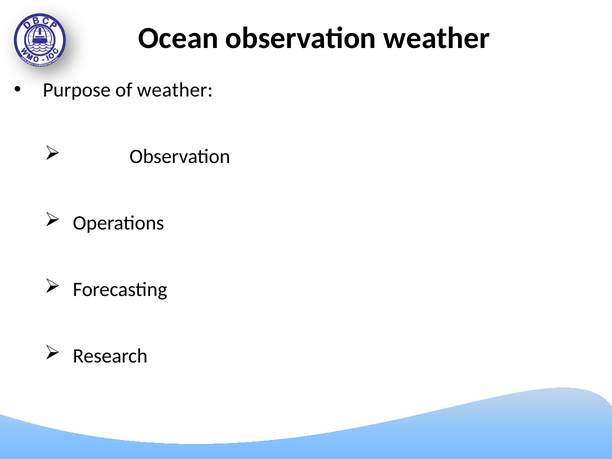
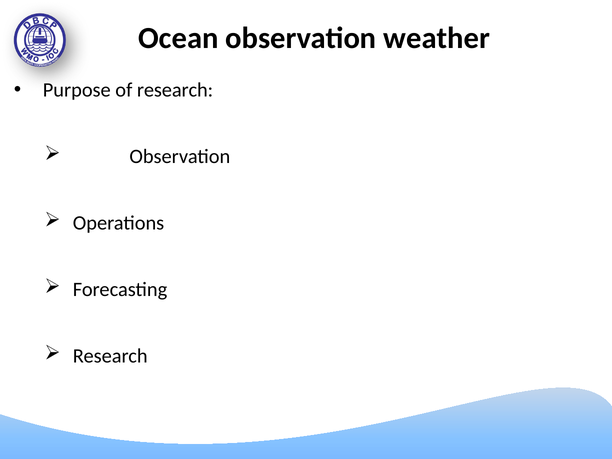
of weather: weather -> research (175, 90)
